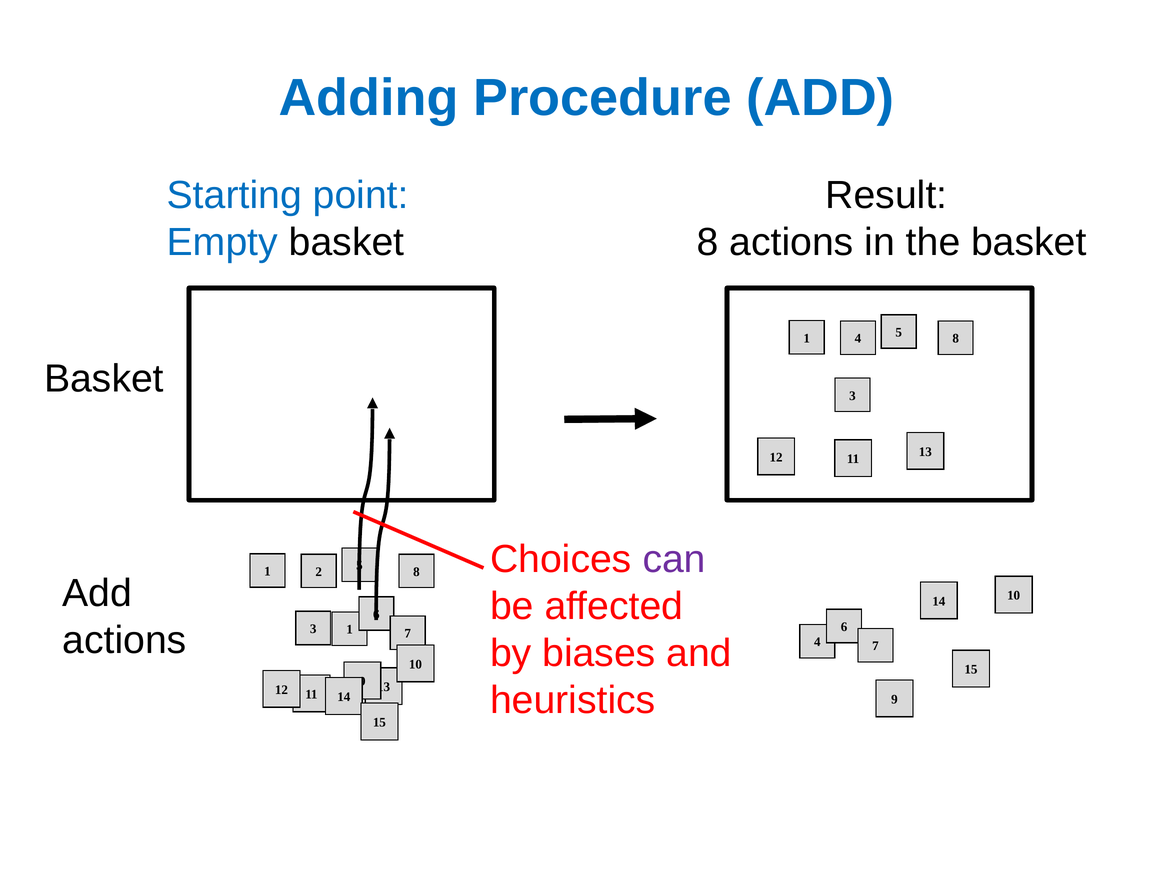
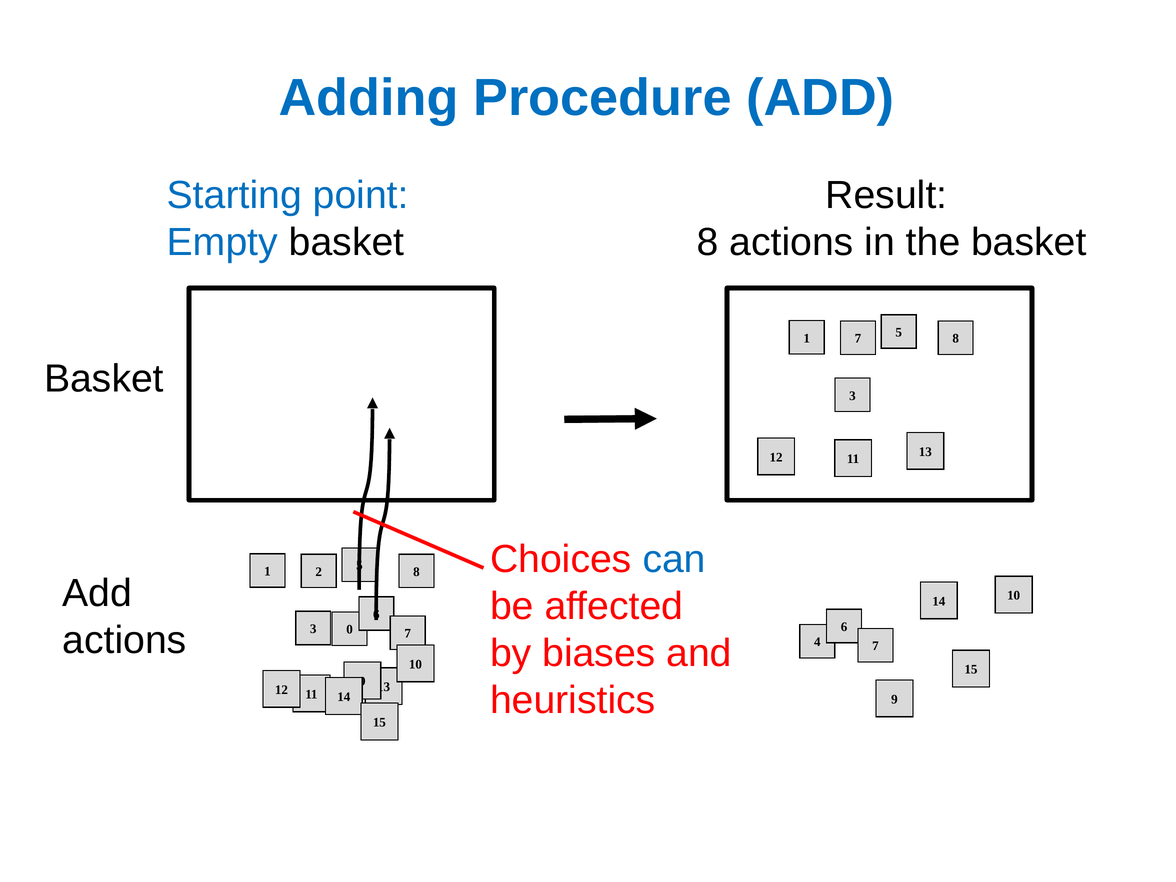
1 4: 4 -> 7 (858, 339)
can colour: purple -> blue (674, 559)
3 1: 1 -> 0 (350, 630)
